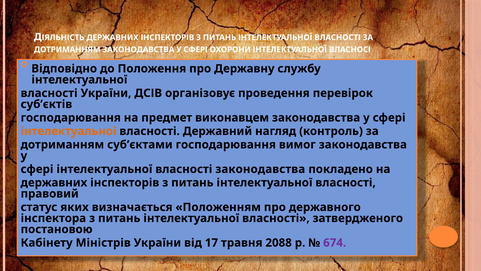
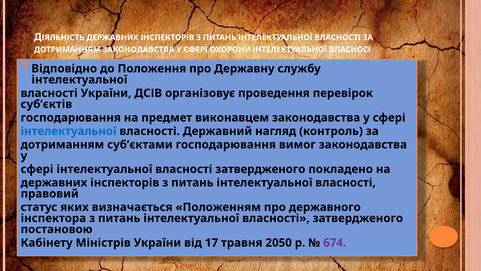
інтелектуальної colour: orange -> blue (69, 131)
сфері інтелектуальної власності законодавства: законодавства -> затвердженого (260, 169)
2088: 2088 -> 2050 (279, 242)
